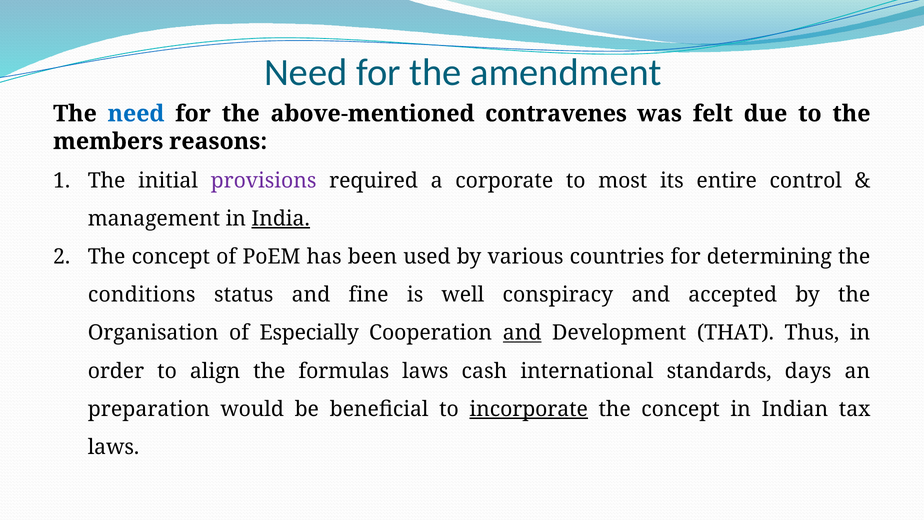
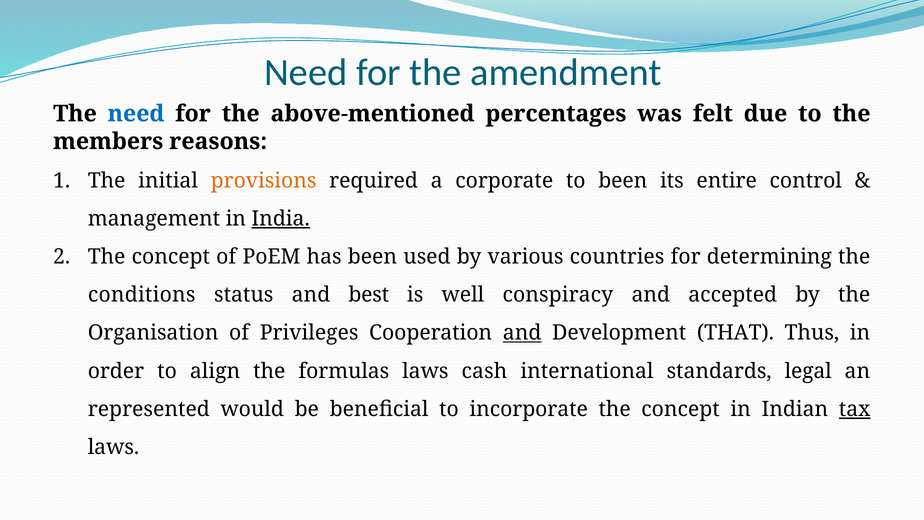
contravenes: contravenes -> percentages (556, 114)
provisions colour: purple -> orange (264, 180)
to most: most -> been (623, 180)
fine: fine -> best (369, 295)
Especially: Especially -> Privileges (309, 333)
days: days -> legal (808, 371)
preparation: preparation -> represented (149, 409)
incorporate underline: present -> none (529, 409)
tax underline: none -> present (855, 409)
